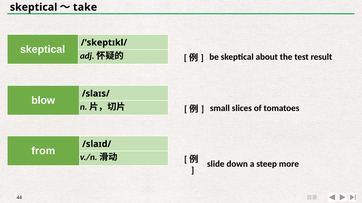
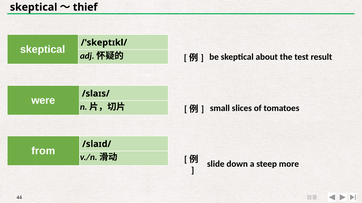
take: take -> thief (85, 7)
blow: blow -> were (43, 101)
